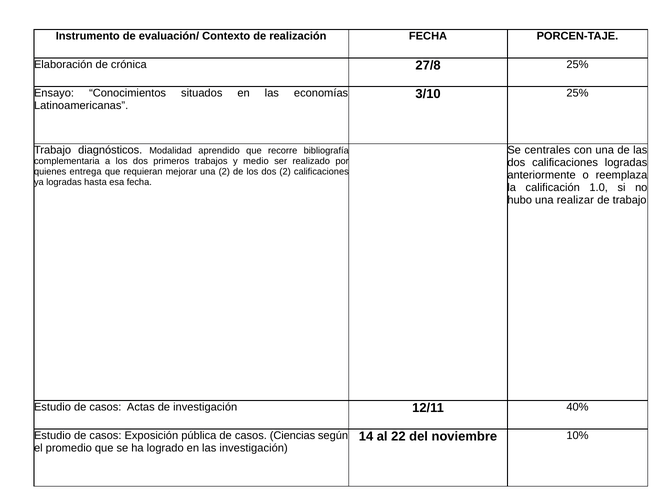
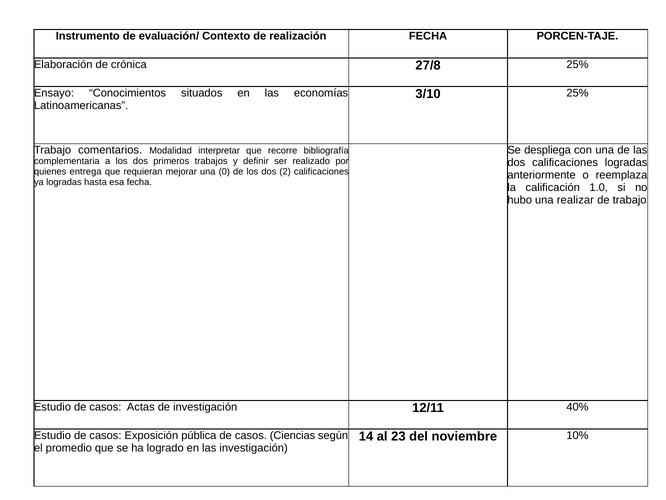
diagnósticos: diagnósticos -> comentarios (110, 150)
aprendido: aprendido -> interpretar (219, 151)
centrales: centrales -> despliega (548, 150)
medio: medio -> definir (256, 161)
una 2: 2 -> 0 (224, 172)
22: 22 -> 23 (398, 436)
